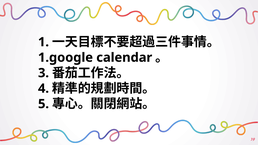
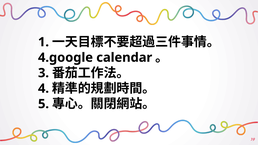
1.google: 1.google -> 4.google (65, 58)
